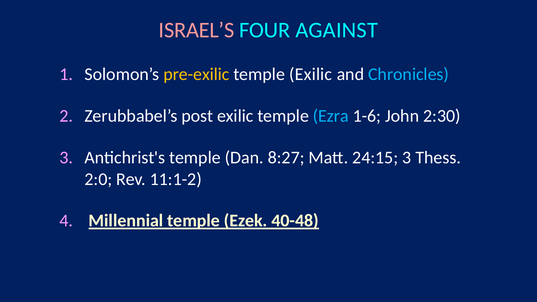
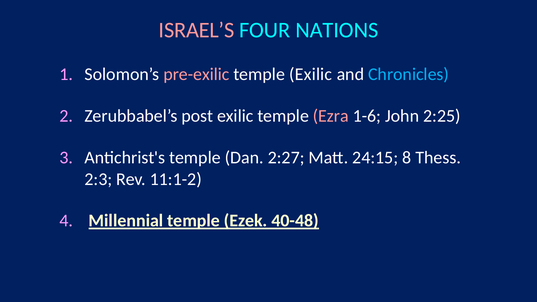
AGAINST: AGAINST -> NATIONS (337, 30)
pre-exilic colour: yellow -> pink (196, 74)
Ezra colour: light blue -> pink (331, 116)
2:30: 2:30 -> 2:25 (442, 116)
8:27: 8:27 -> 2:27 (286, 158)
24:15 3: 3 -> 8 (407, 158)
2:0: 2:0 -> 2:3 (98, 179)
